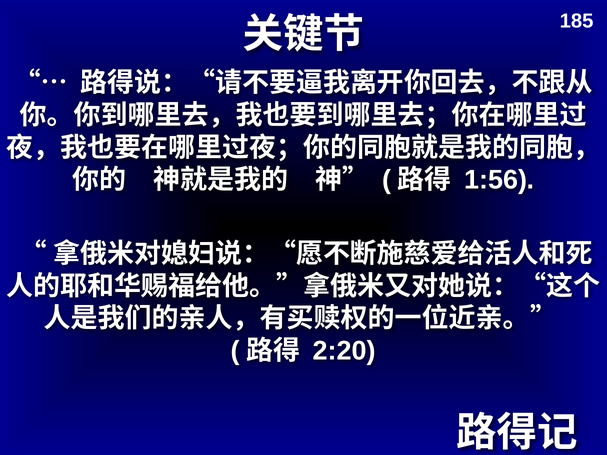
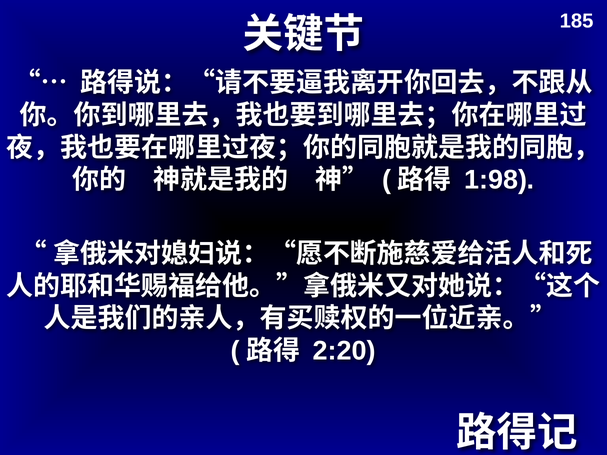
1:56: 1:56 -> 1:98 (499, 180)
